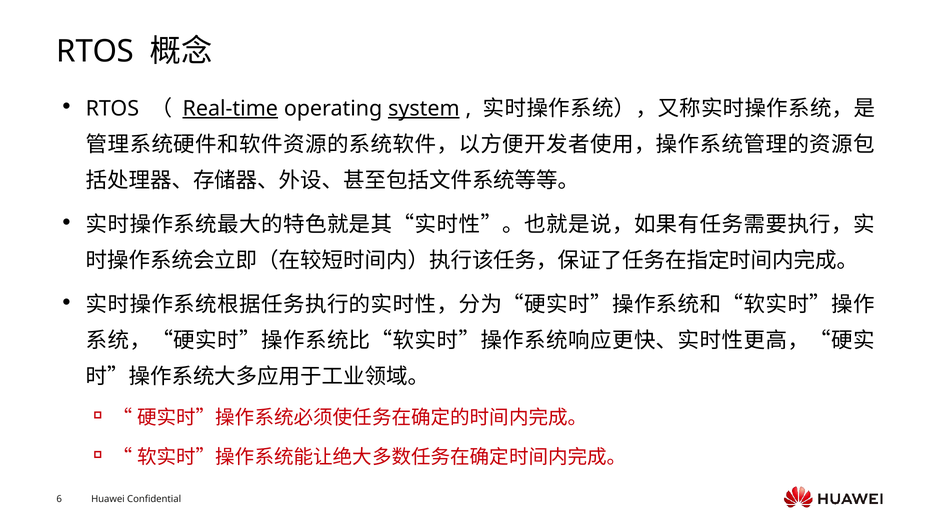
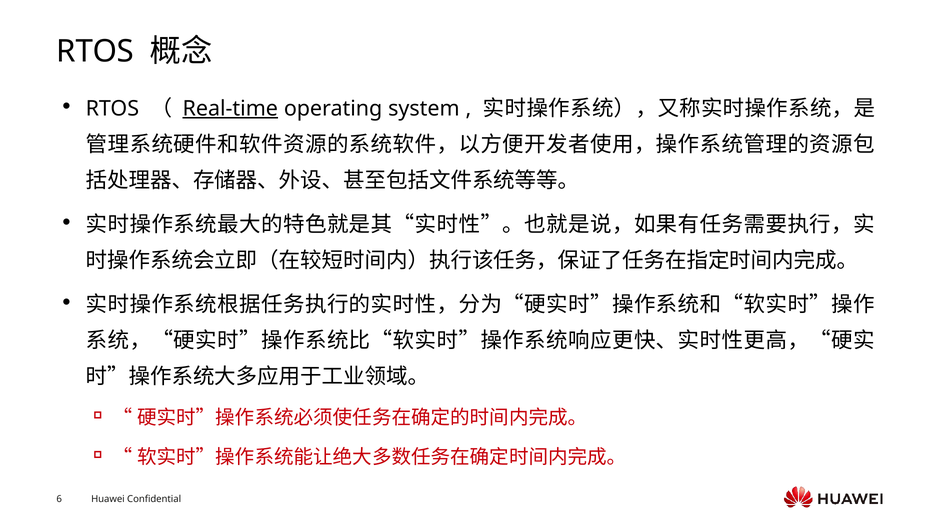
system underline: present -> none (424, 108)
